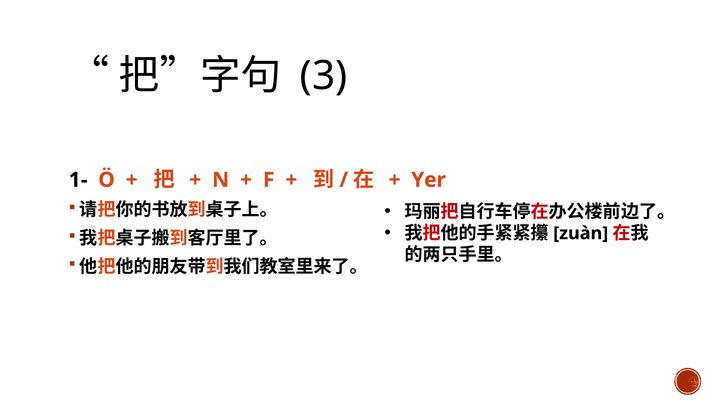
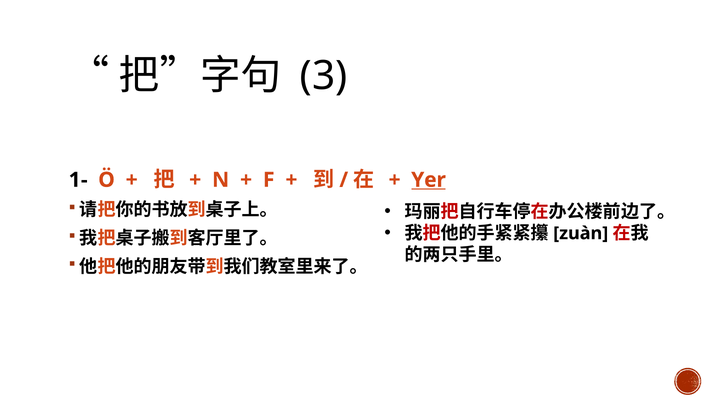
Yer underline: none -> present (429, 180)
